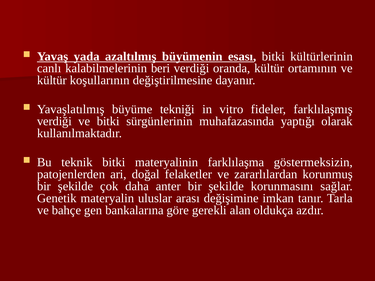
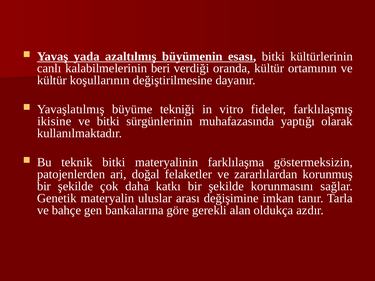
verdiği: verdiği -> ikisine (54, 121)
anter: anter -> katkı (168, 186)
